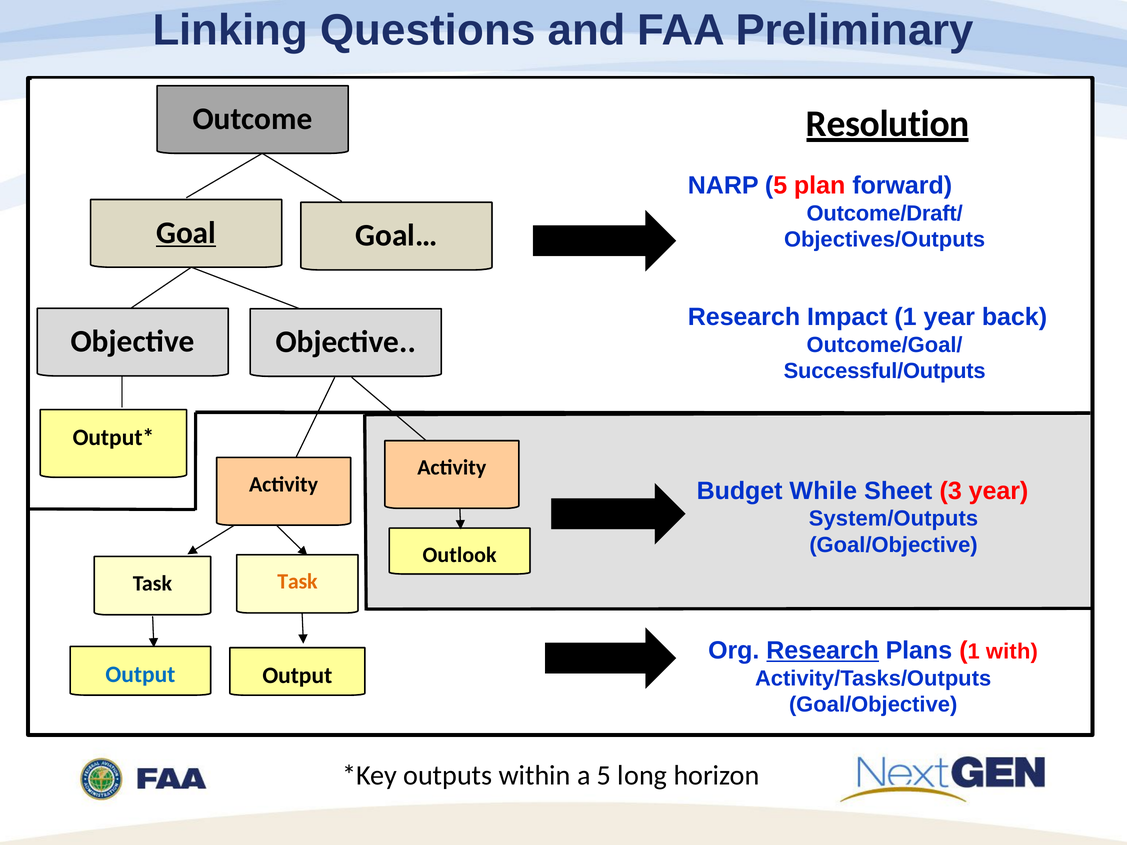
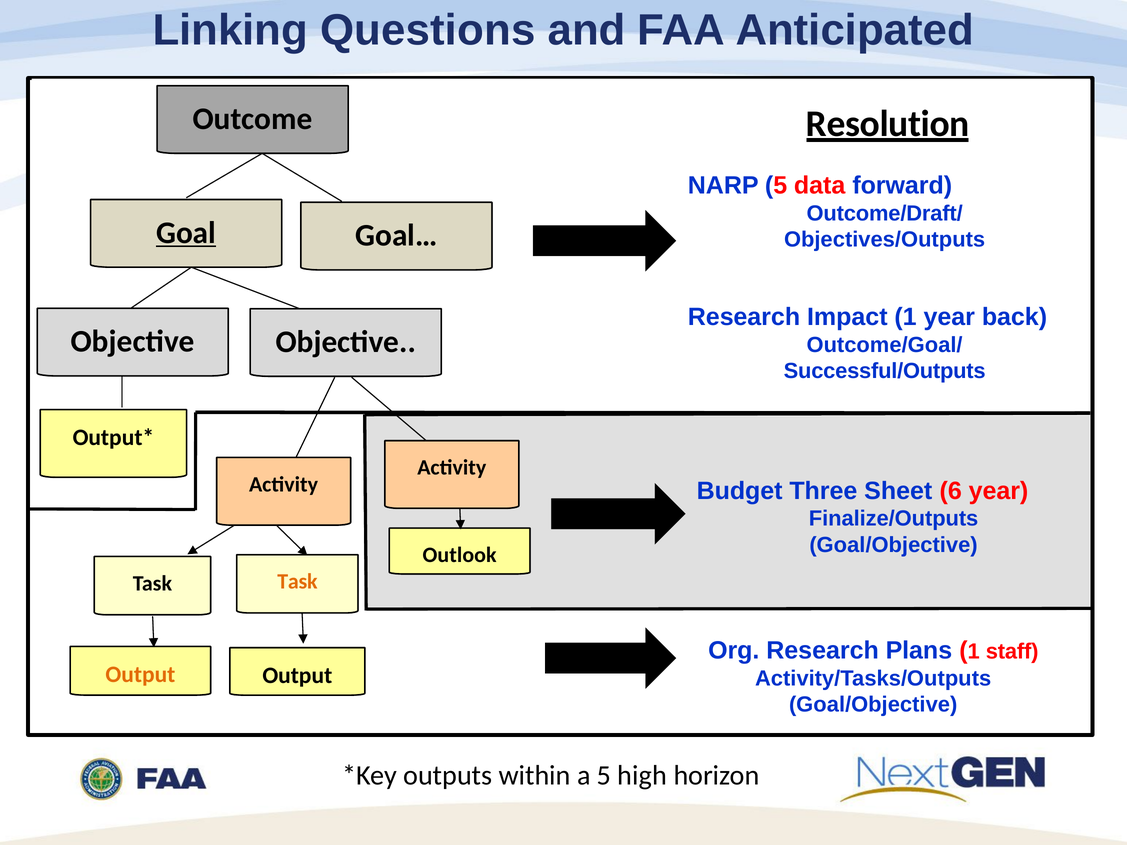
Preliminary: Preliminary -> Anticipated (855, 30)
plan: plan -> data (820, 186)
While: While -> Three (823, 491)
3: 3 -> 6 (951, 491)
System/Outputs: System/Outputs -> Finalize/Outputs (894, 519)
Research underline: present -> none (823, 651)
with: with -> staff (1012, 652)
Output colour: blue -> orange (140, 675)
long: long -> high (642, 776)
